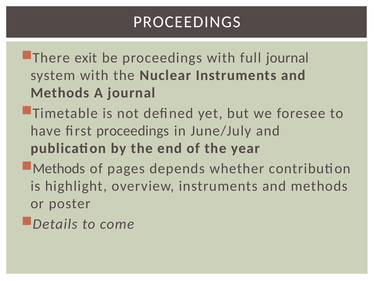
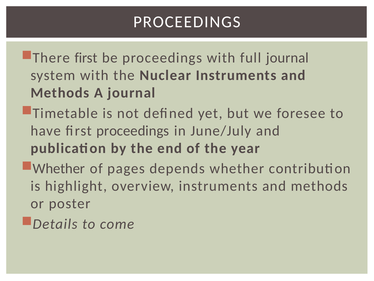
There exit: exit -> first (86, 58)
Methods: Methods -> Whether (59, 168)
